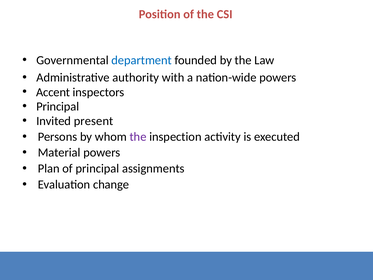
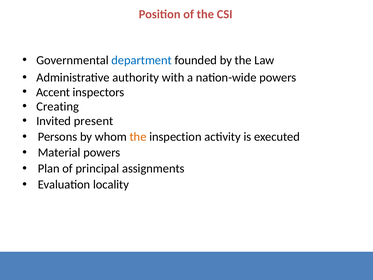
Principal: Principal -> Creating (58, 106)
the colour: purple -> orange (138, 137)
change: change -> locality (111, 184)
